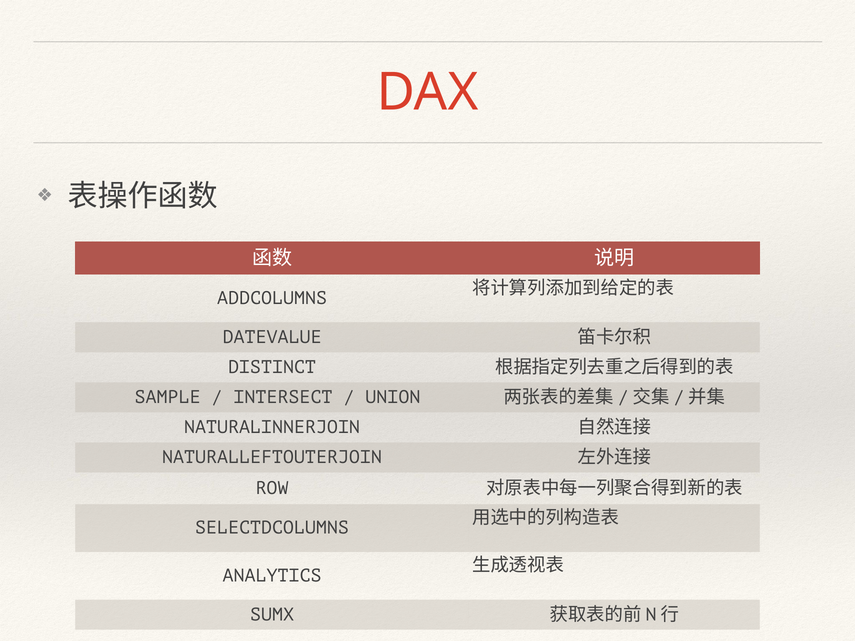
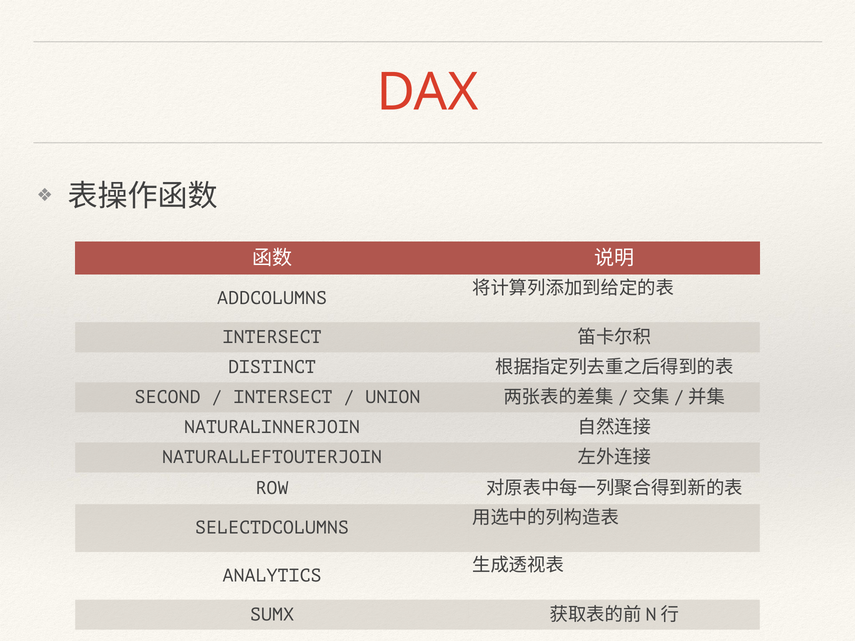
DATEVALUE: DATEVALUE -> INTERSECT (272, 337)
SAMPLE: SAMPLE -> SECOND (168, 397)
